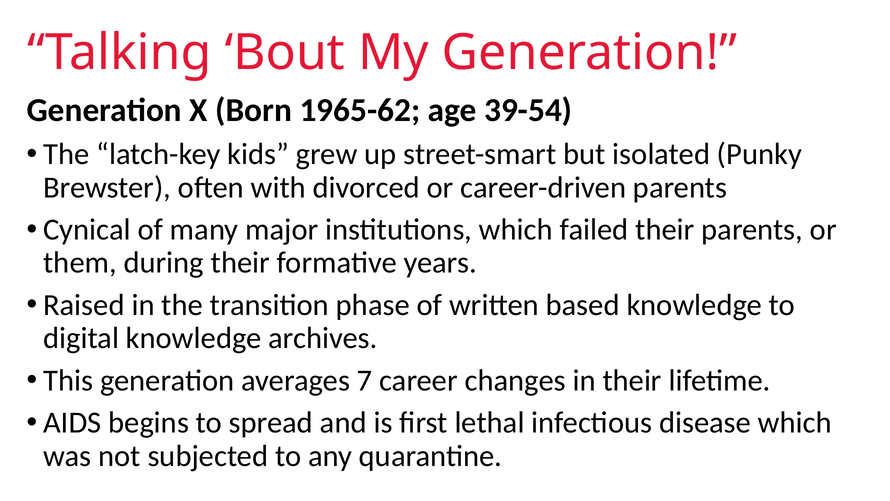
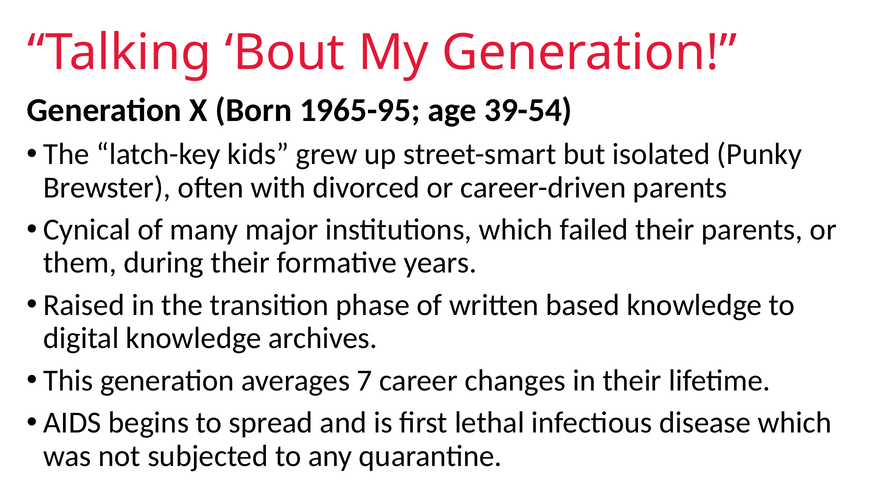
1965-62: 1965-62 -> 1965-95 (360, 110)
